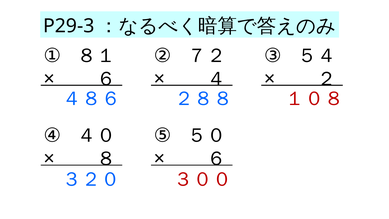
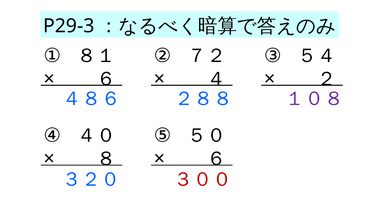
１０８ colour: red -> purple (314, 99)
